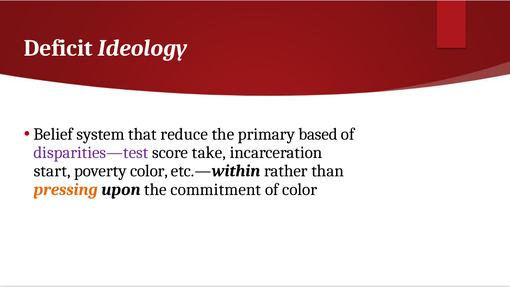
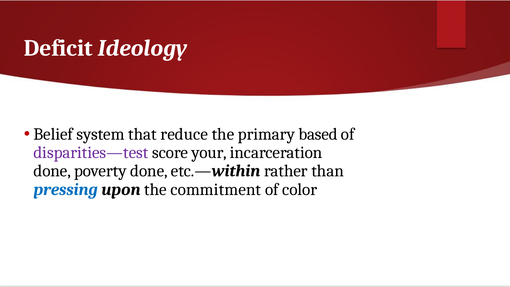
take: take -> your (209, 153)
start: start -> done (52, 171)
poverty color: color -> done (149, 171)
pressing colour: orange -> blue (66, 189)
